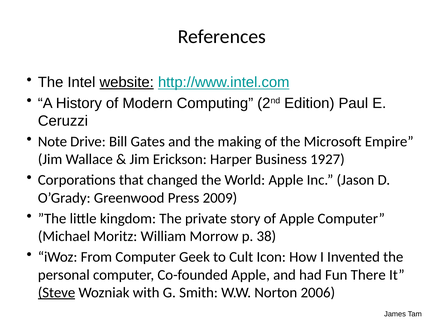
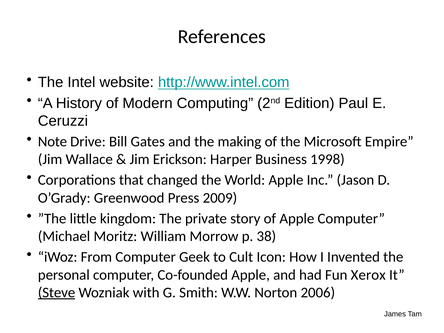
website underline: present -> none (127, 82)
1927: 1927 -> 1998 (327, 159)
There: There -> Xerox (368, 275)
